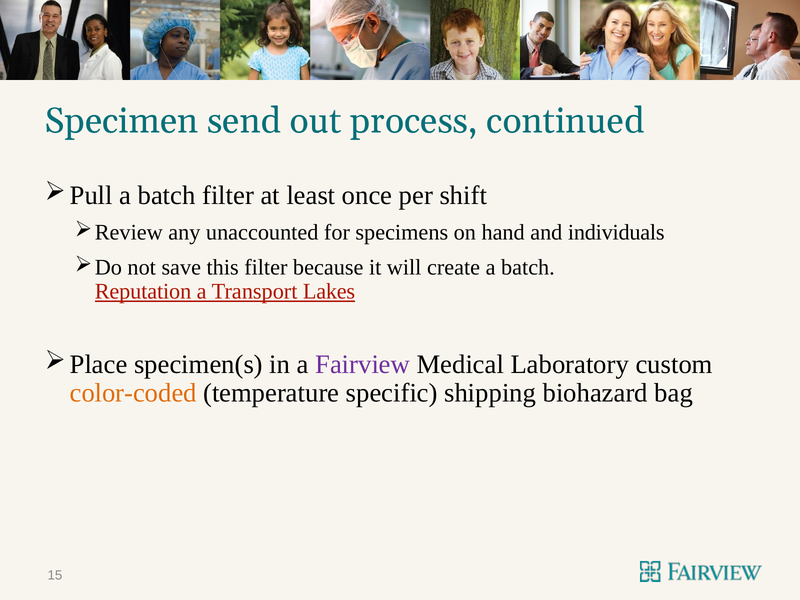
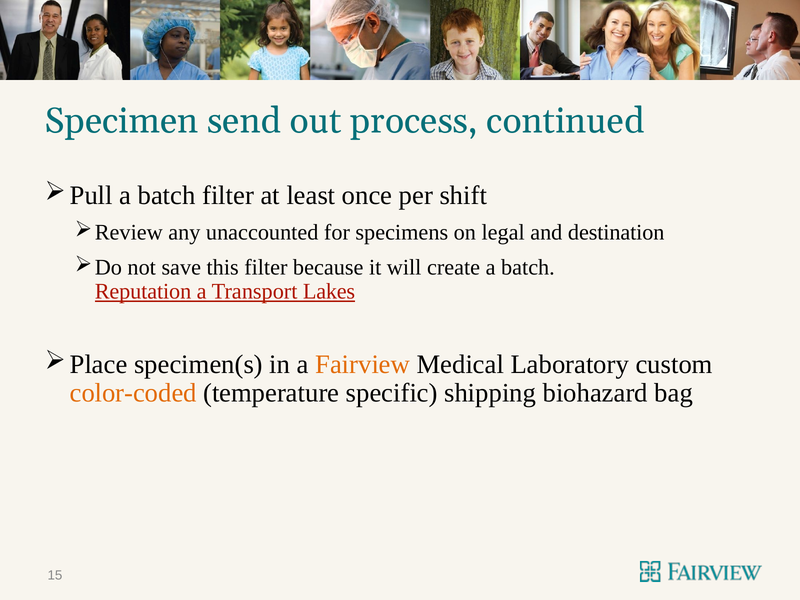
hand: hand -> legal (503, 233)
individuals: individuals -> destination (616, 233)
Fairview colour: purple -> orange (363, 364)
